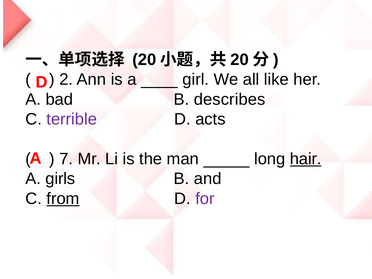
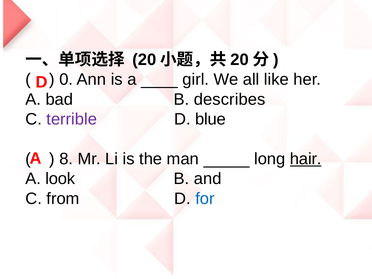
2: 2 -> 0 (66, 80)
acts: acts -> blue (211, 119)
7: 7 -> 8 (66, 159)
girls: girls -> look (60, 179)
from underline: present -> none (63, 199)
for colour: purple -> blue (205, 199)
